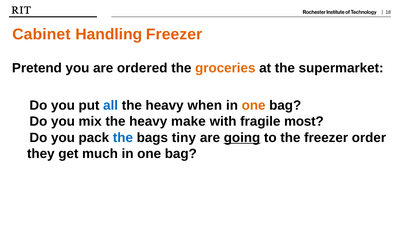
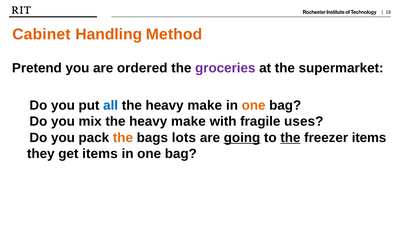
Handling Freezer: Freezer -> Method (174, 34)
groceries colour: orange -> purple (225, 68)
when: when -> make (205, 106)
most: most -> uses (304, 122)
the colour: blue -> orange (123, 138)
tiny: tiny -> lots (184, 138)
the underline: none -> present (290, 138)
freezer order: order -> items (369, 138)
get much: much -> items (100, 154)
